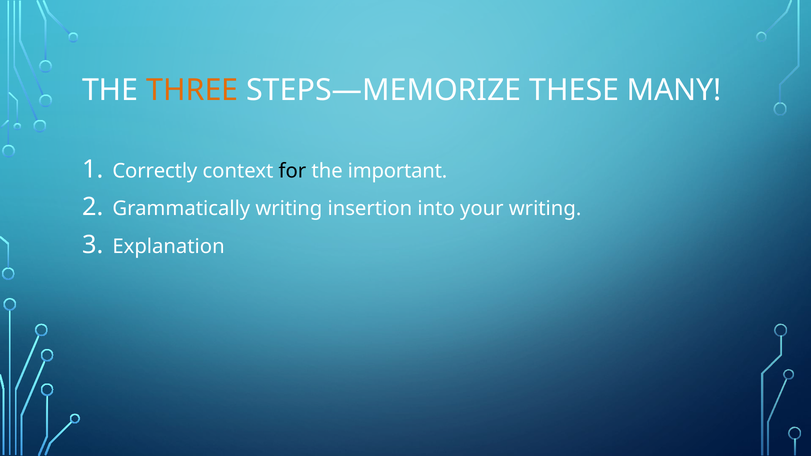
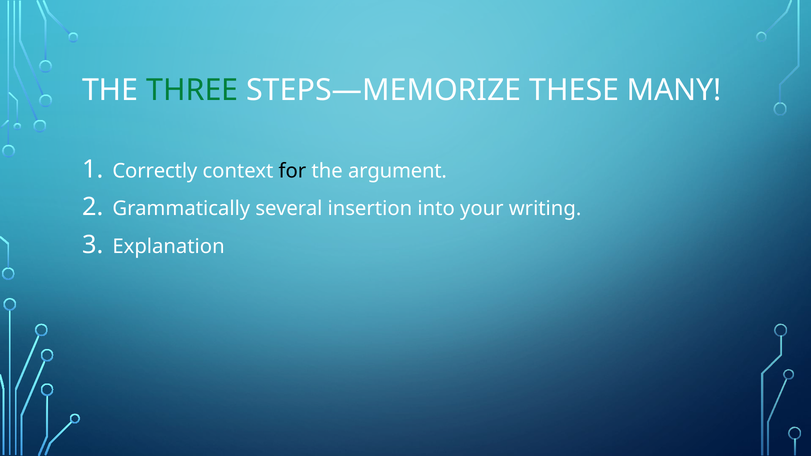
THREE colour: orange -> green (192, 90)
important: important -> argument (397, 171)
Grammatically writing: writing -> several (289, 209)
